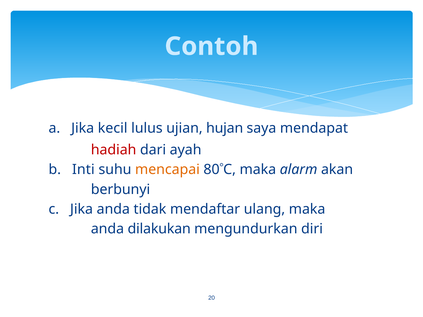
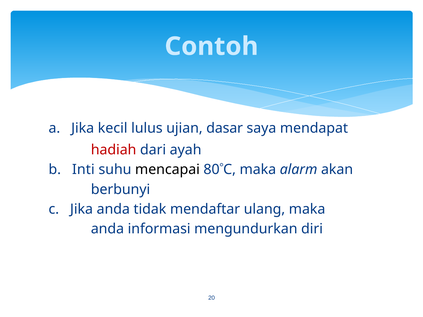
hujan: hujan -> dasar (225, 128)
mencapai colour: orange -> black (167, 170)
dilakukan: dilakukan -> informasi (159, 229)
